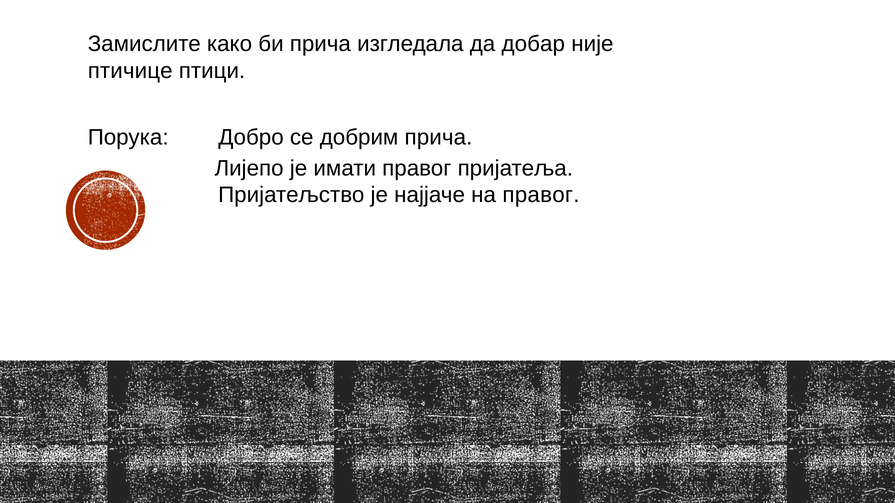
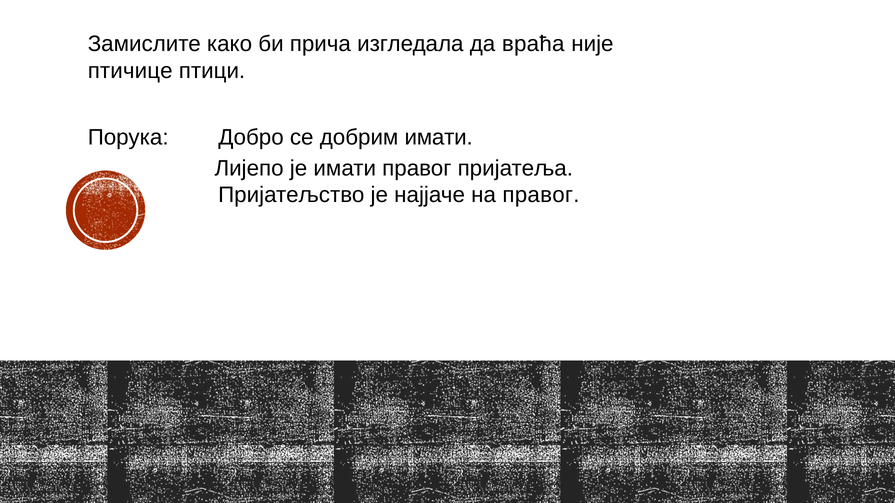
добар: добар -> враћа (533, 44)
добрим прича: прича -> имати (439, 137)
